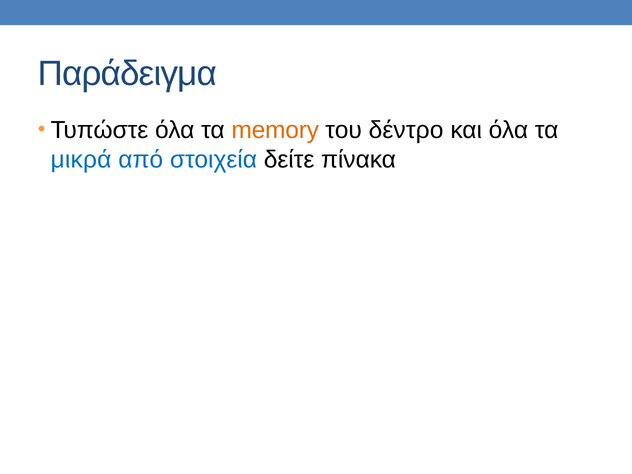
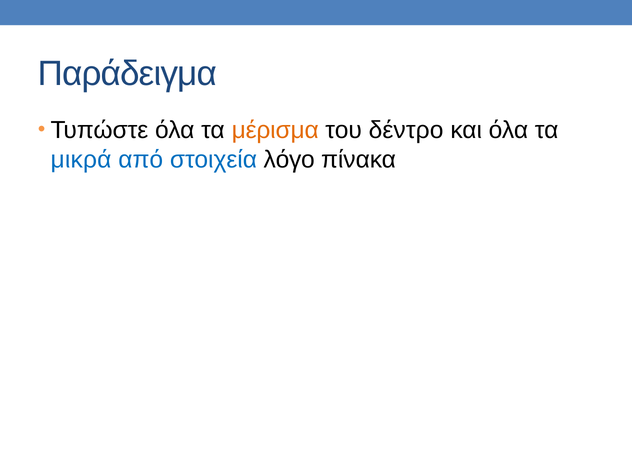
memory: memory -> μέρισμα (275, 130)
δείτε: δείτε -> λόγο (289, 160)
